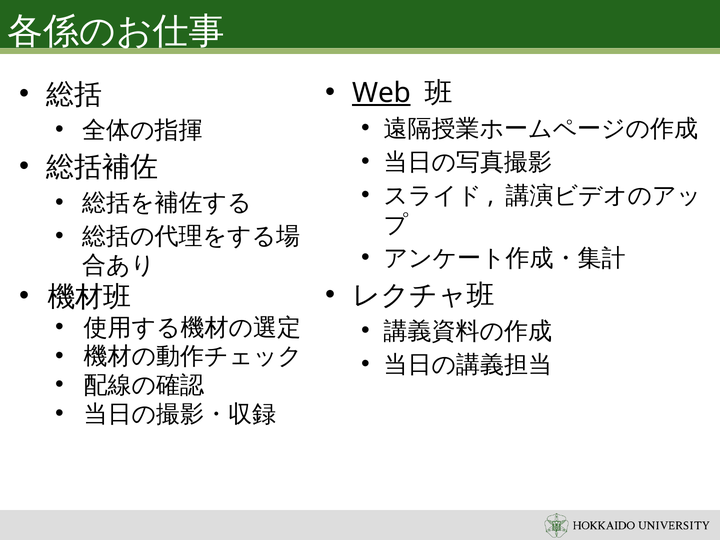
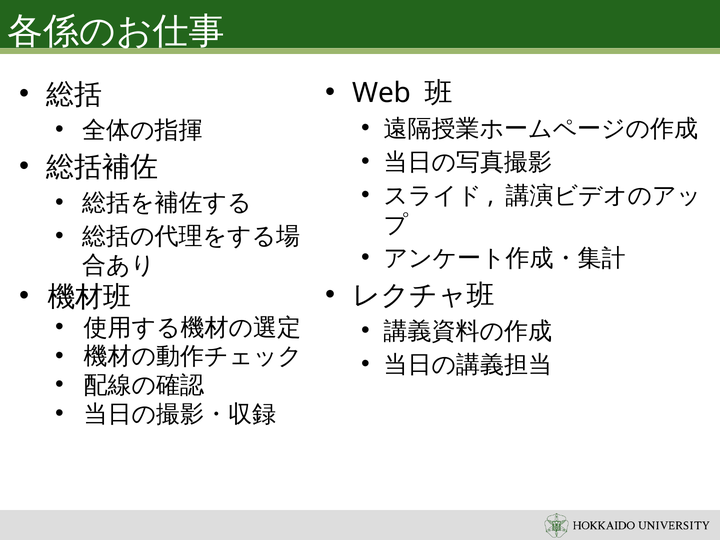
Web underline: present -> none (382, 93)
